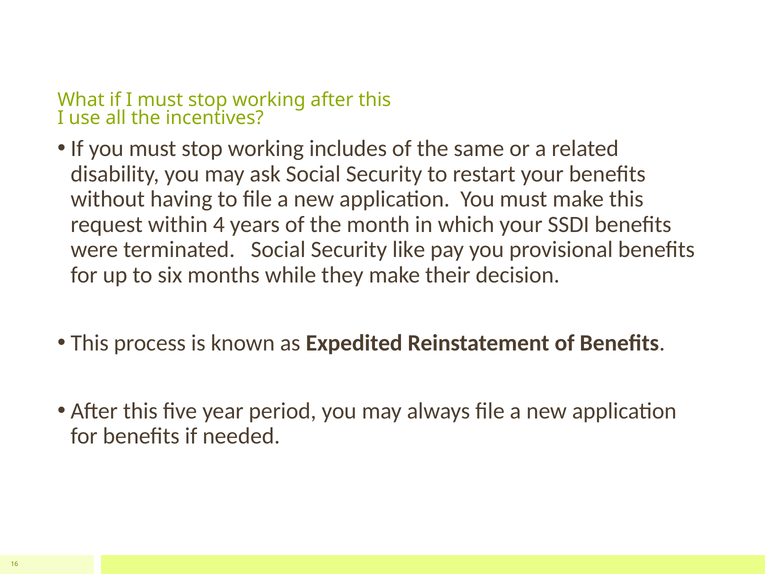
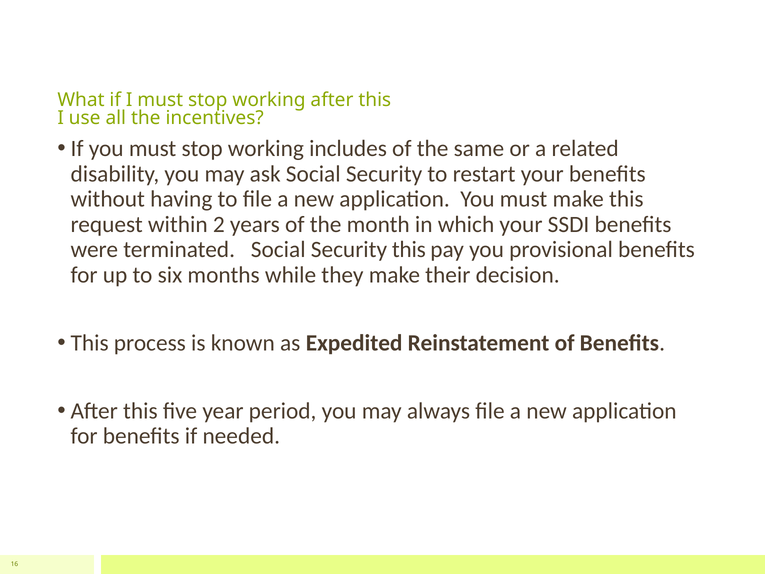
4: 4 -> 2 (219, 224)
Security like: like -> this (409, 249)
